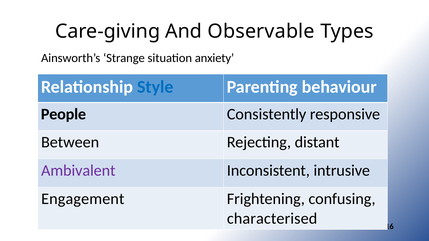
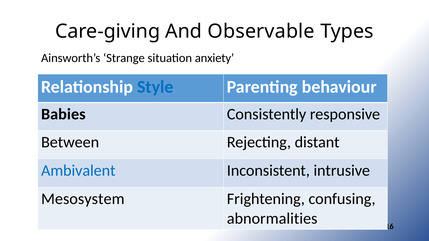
People: People -> Babies (63, 114)
Ambivalent colour: purple -> blue (78, 171)
Engagement: Engagement -> Mesosystem (83, 199)
characterised: characterised -> abnormalities (272, 219)
